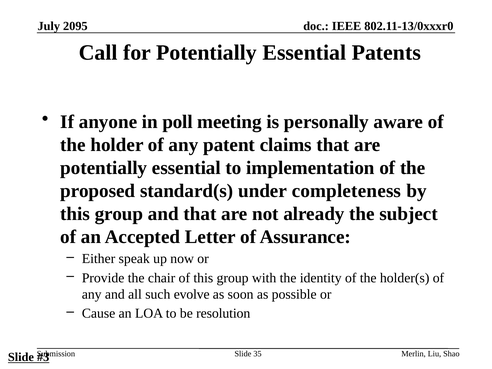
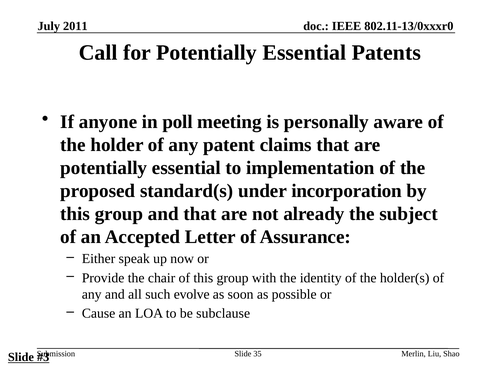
2095: 2095 -> 2011 (75, 26)
completeness: completeness -> incorporation (347, 191)
resolution: resolution -> subclause (223, 313)
